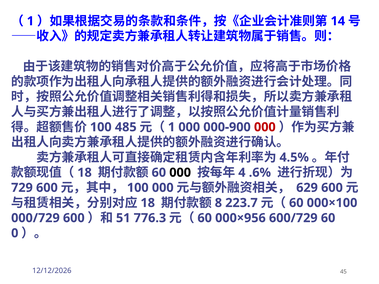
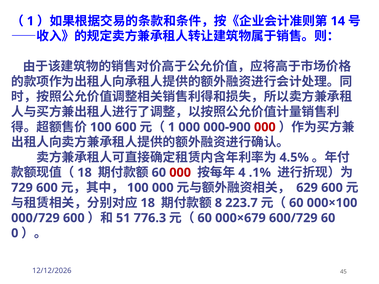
485: 485 -> 600 (126, 127)
000 colour: black -> red (180, 173)
.6%: .6% -> .1% (260, 173)
000×956: 000×956 -> 000×679 (240, 218)
